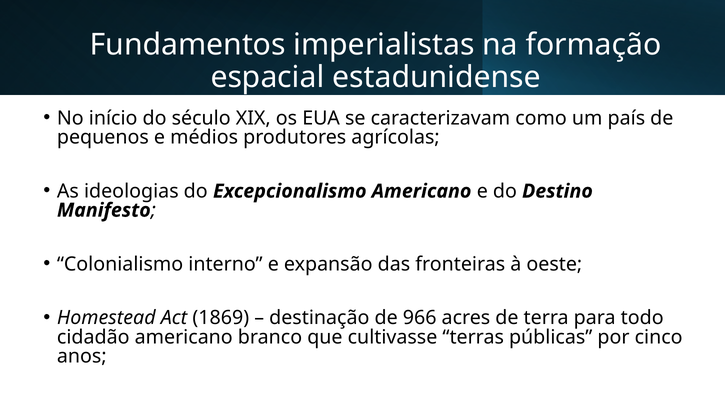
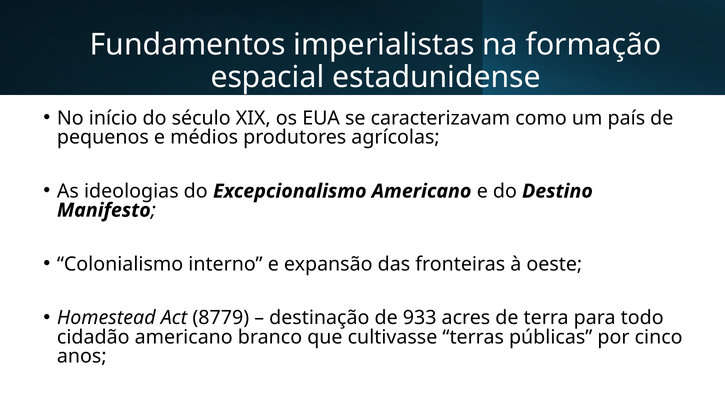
1869: 1869 -> 8779 (221, 318)
966: 966 -> 933 (420, 318)
